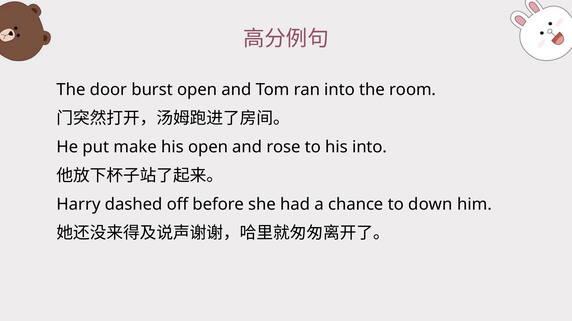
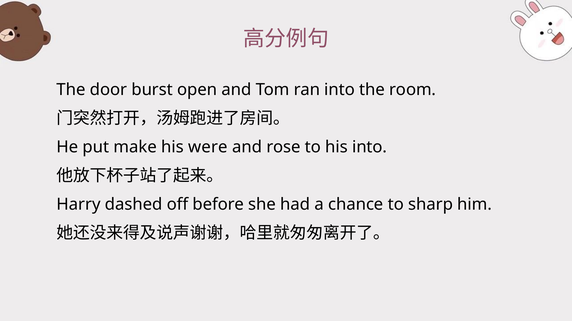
his open: open -> were (208, 147)
down: down -> sharp (431, 205)
